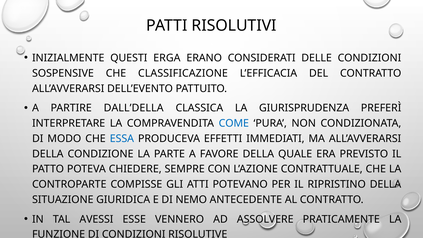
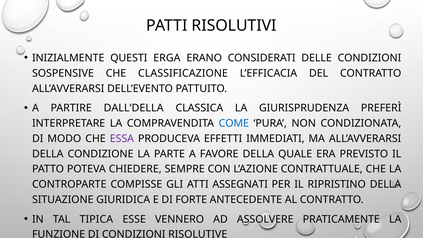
ESSA colour: blue -> purple (122, 139)
POTEVANO: POTEVANO -> ASSEGNATI (240, 184)
NEMO: NEMO -> FORTE (191, 199)
AVESSI: AVESSI -> TIPICA (96, 219)
